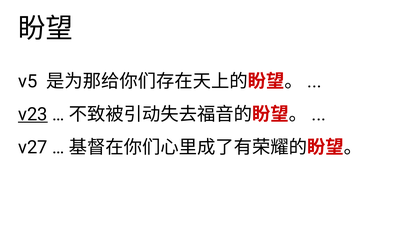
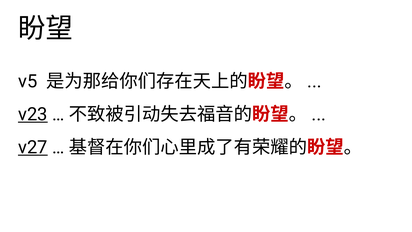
v27 underline: none -> present (33, 147)
